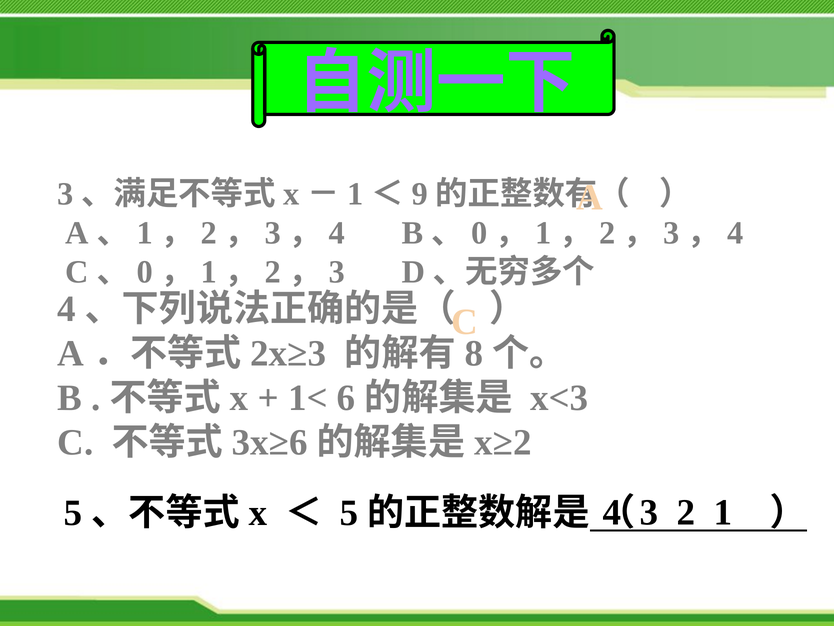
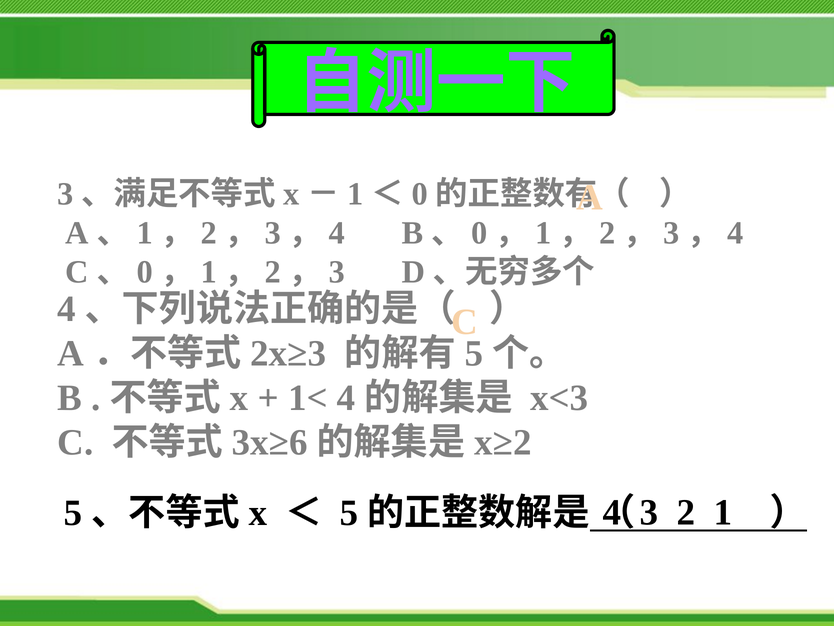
9: 9 -> 0 (420, 194)
8: 8 -> 5 (474, 353)
1< 6: 6 -> 4 (346, 398)
